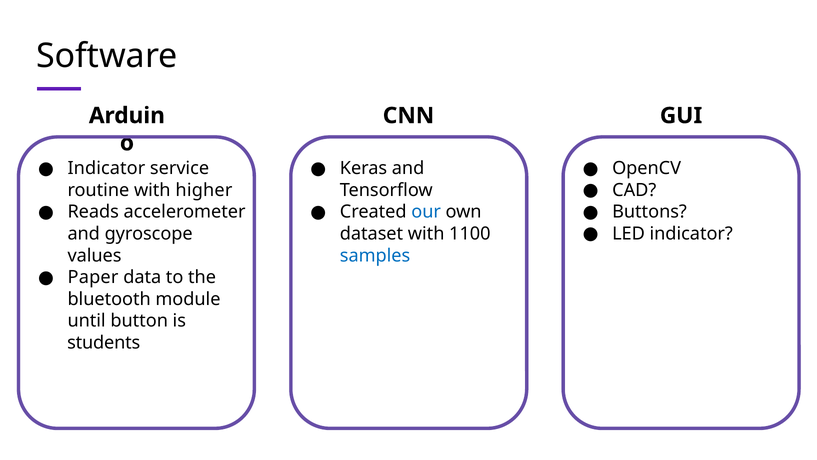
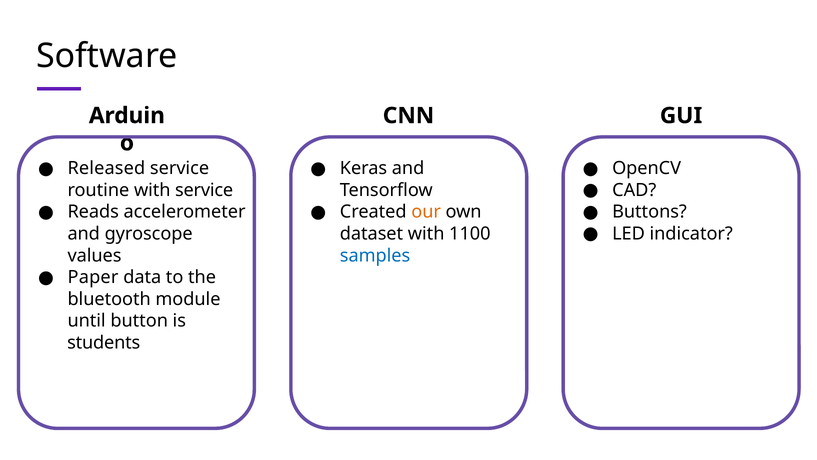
Indicator: Indicator -> Released (106, 168)
with higher: higher -> service (204, 190)
our colour: blue -> orange (426, 212)
